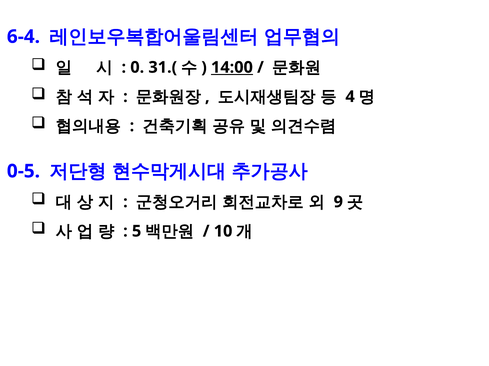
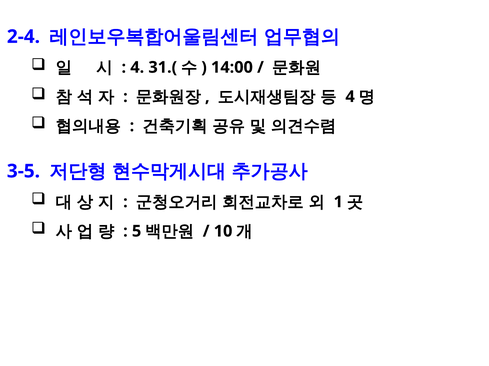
6-4: 6-4 -> 2-4 (23, 37)
0: 0 -> 4 (137, 67)
14:00 underline: present -> none (232, 67)
0-5: 0-5 -> 3-5 (23, 171)
9: 9 -> 1 (338, 202)
